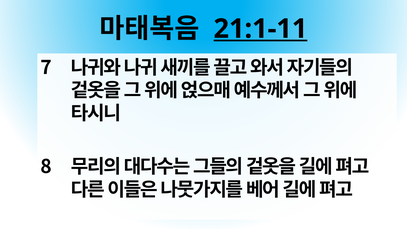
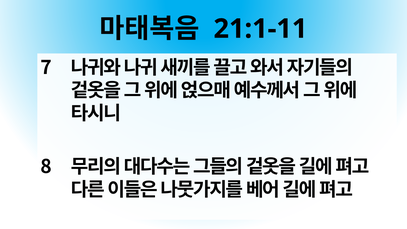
21:1-11 underline: present -> none (260, 29)
